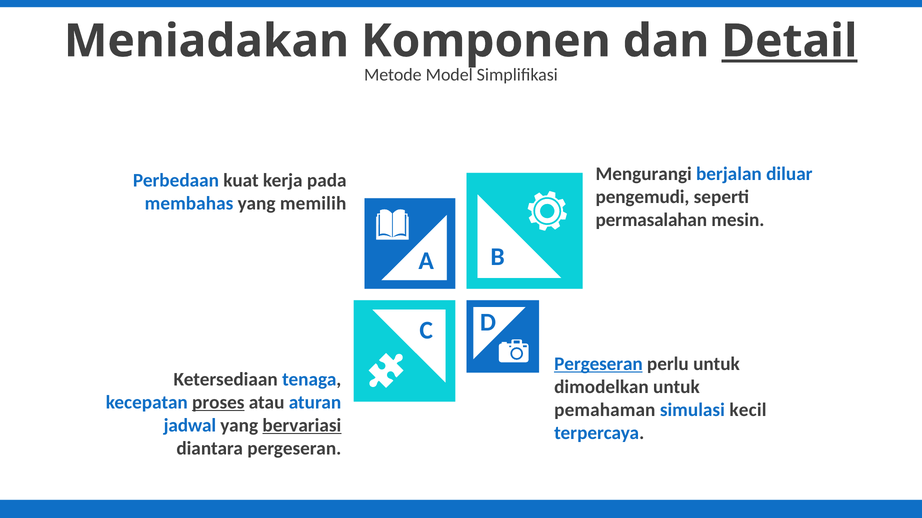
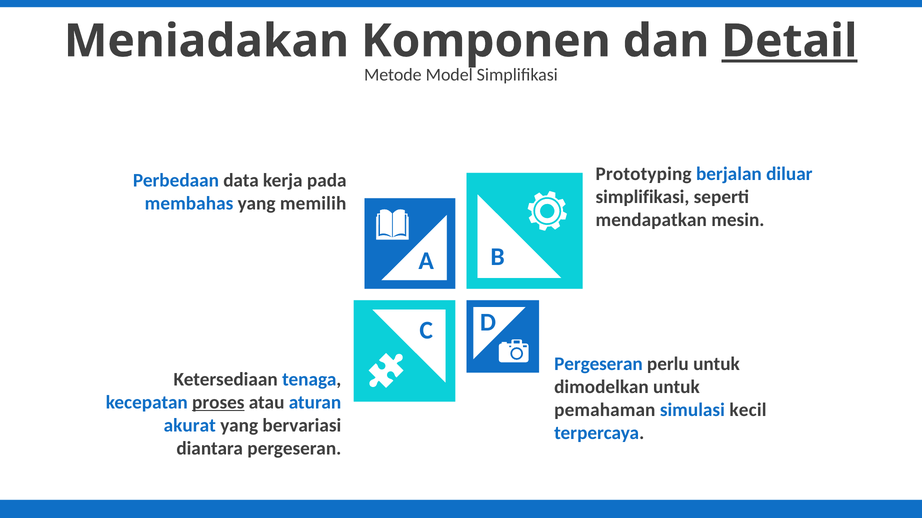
Mengurangi: Mengurangi -> Prototyping (644, 174)
kuat: kuat -> data (241, 181)
pengemudi: pengemudi -> simplifikasi (642, 197)
permasalahan: permasalahan -> mendapatkan (651, 220)
Pergeseran underline: present -> none (598, 364)
jadwal: jadwal -> akurat (190, 426)
bervariasi underline: present -> none (302, 426)
